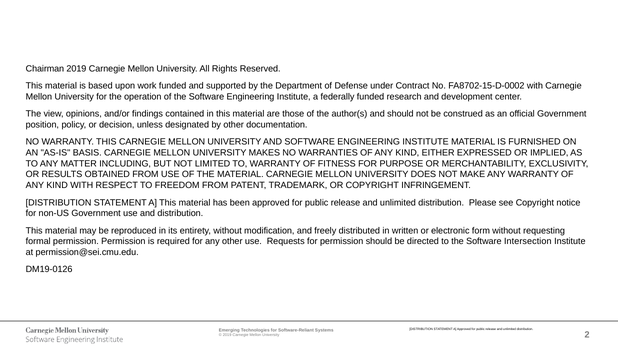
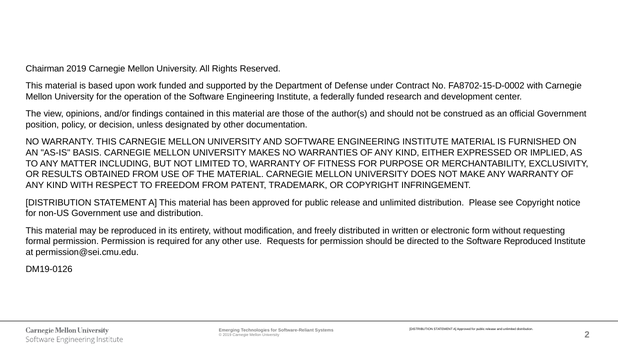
Software Intersection: Intersection -> Reproduced (528, 241)
